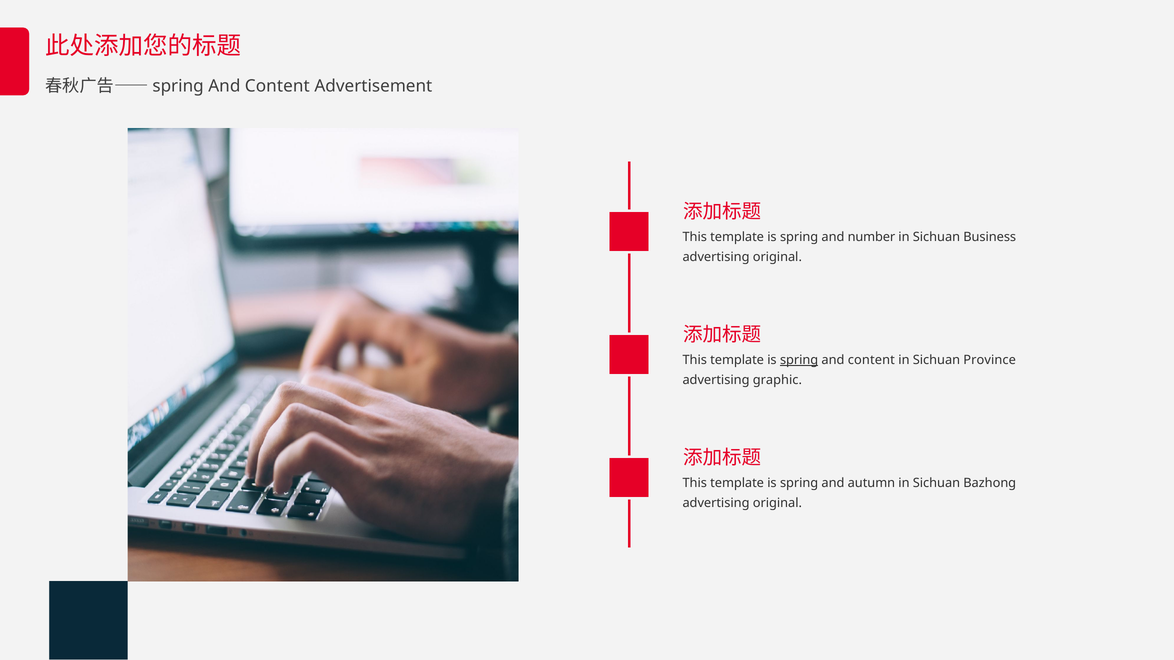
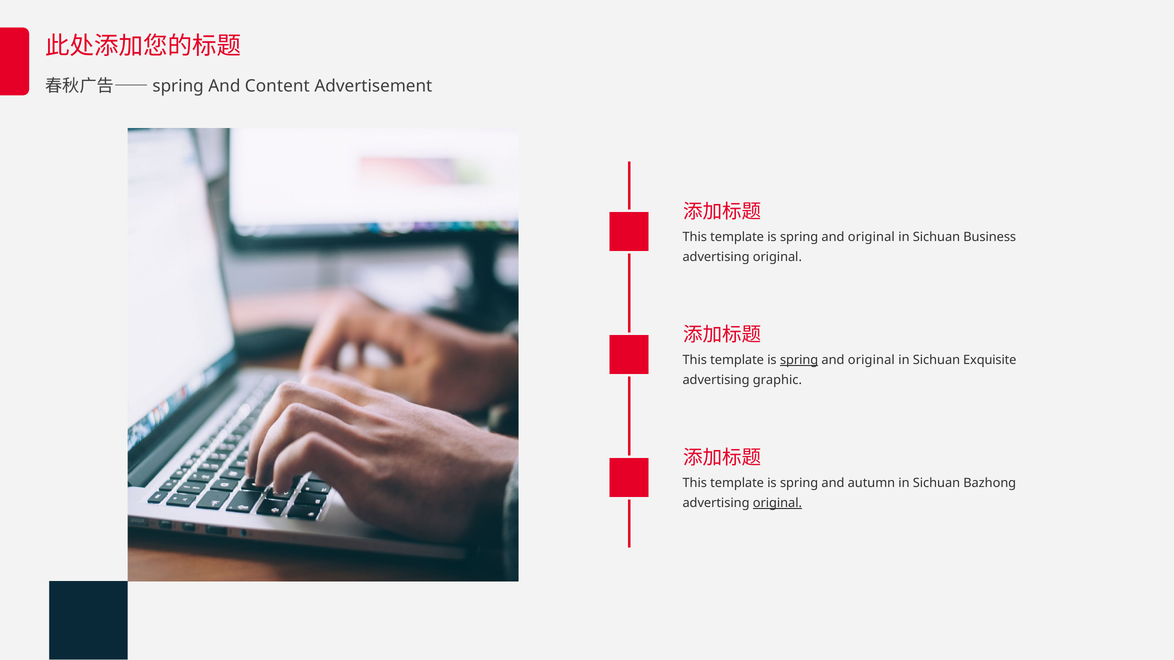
number: number -> original (871, 237)
content: content -> original (871, 360)
Province: Province -> Exquisite (990, 360)
original underline: none -> present (777, 503)
